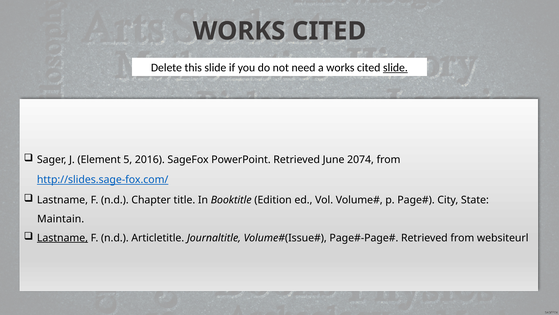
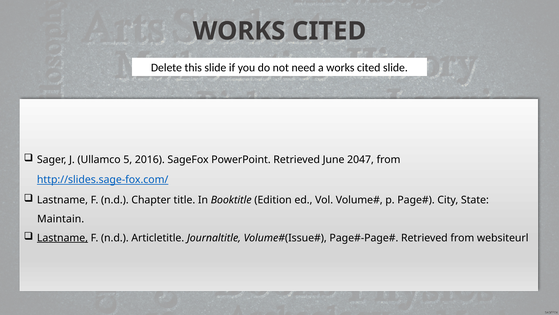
slide underline: present -> none (395, 68)
Element: Element -> Ullamco (99, 160)
2074: 2074 -> 2047 (360, 160)
